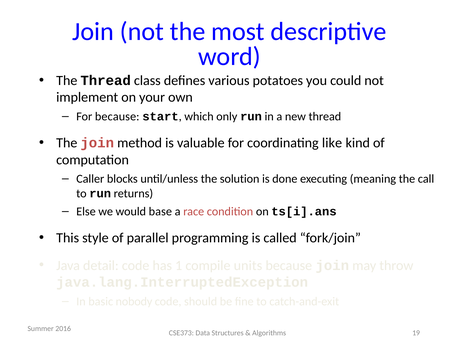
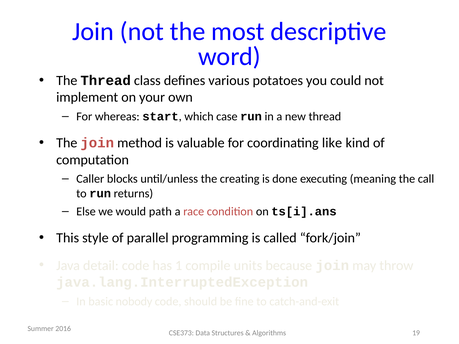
For because: because -> whereas (117, 116)
only: only -> case (227, 116)
solution: solution -> creating (240, 179)
base: base -> path (160, 212)
